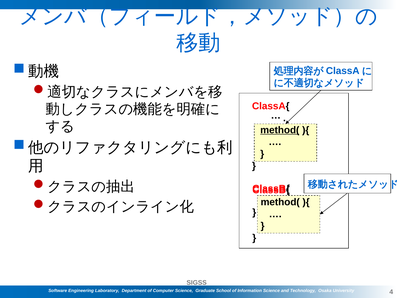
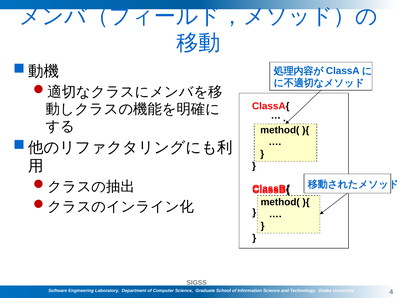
method( underline: present -> none (280, 130)
